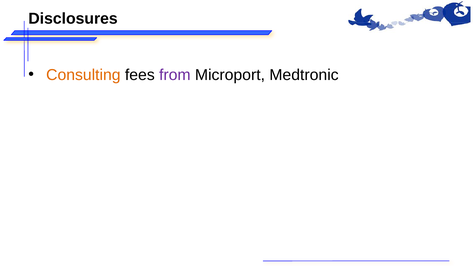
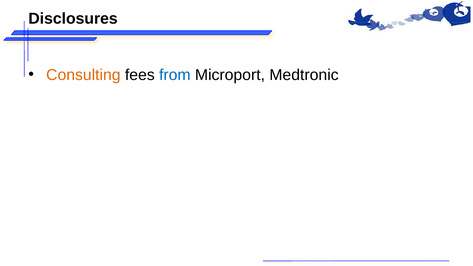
from colour: purple -> blue (175, 75)
